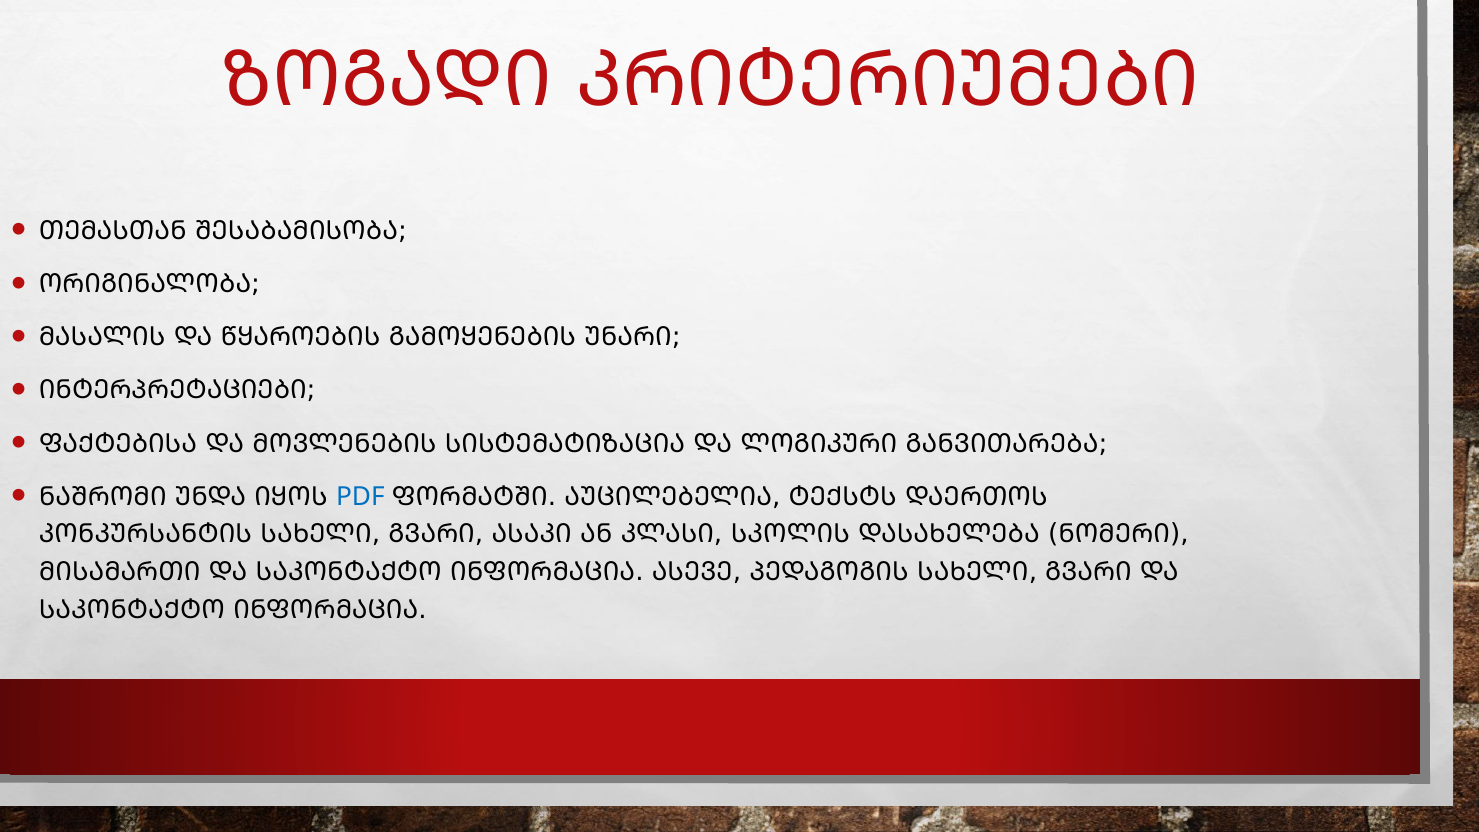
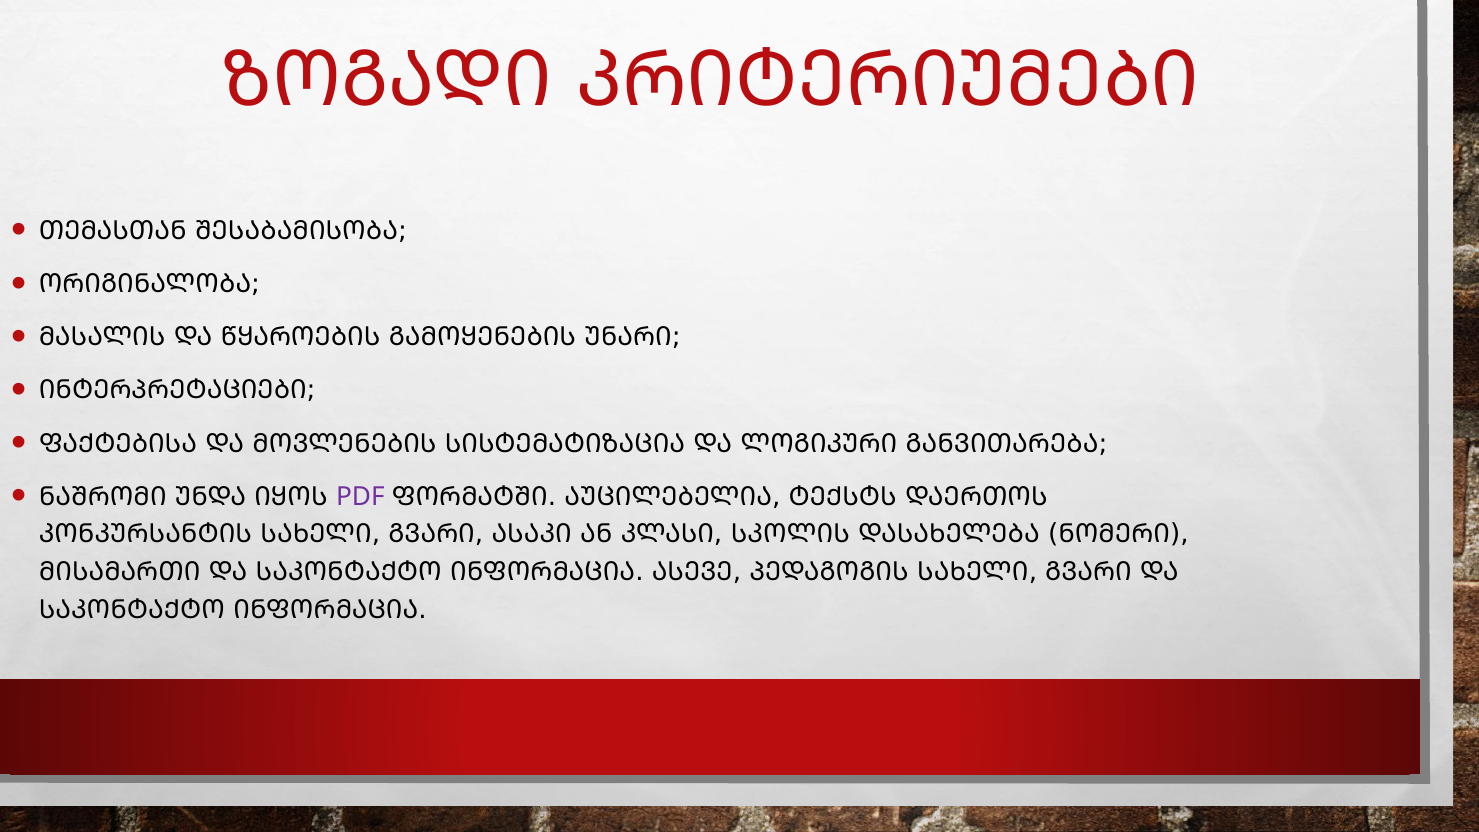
PDF colour: blue -> purple (360, 497)
